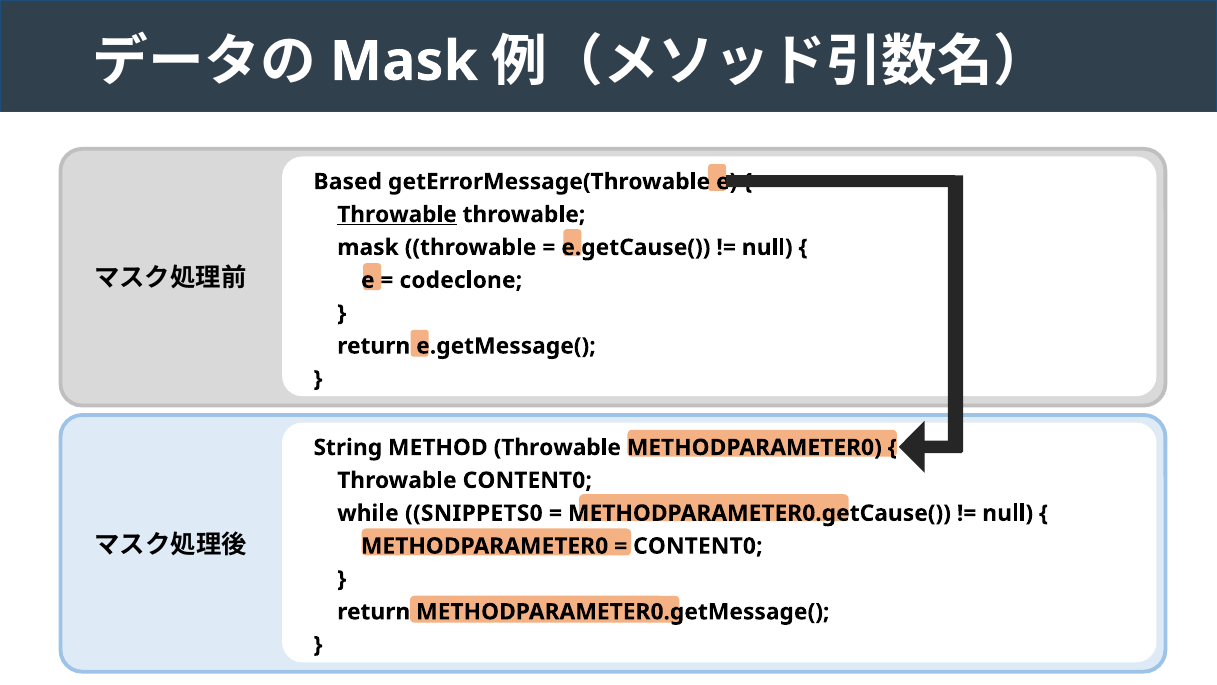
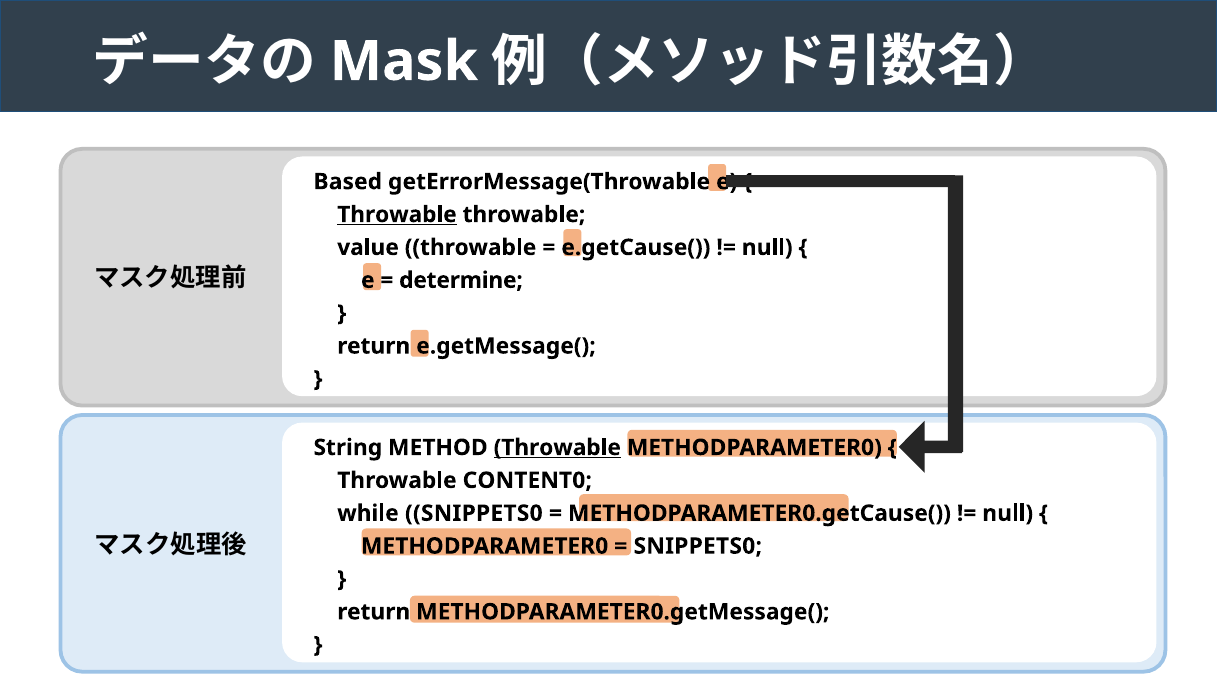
mask: mask -> value (368, 247)
codeclone: codeclone -> determine (461, 280)
Throwable underline: none -> present (557, 447)
CONTENT0: CONTENT0 -> SNIPPETS0 (698, 546)
